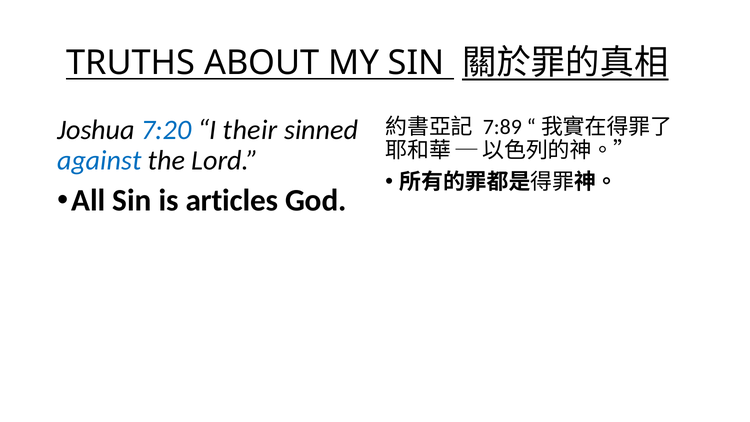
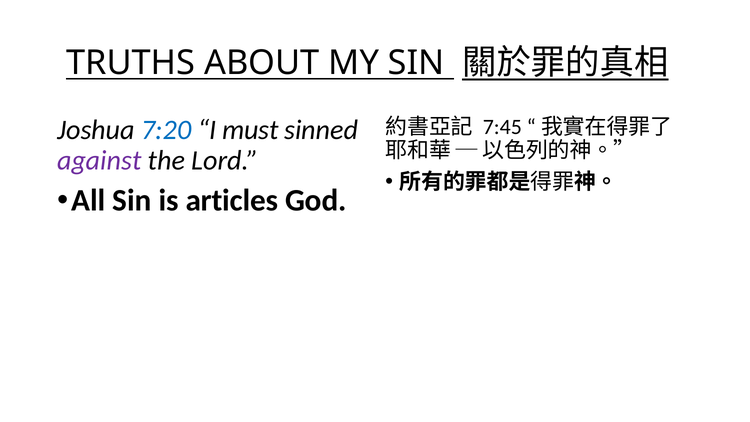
7:89: 7:89 -> 7:45 (502, 127)
their: their -> must (250, 130)
against colour: blue -> purple (99, 161)
